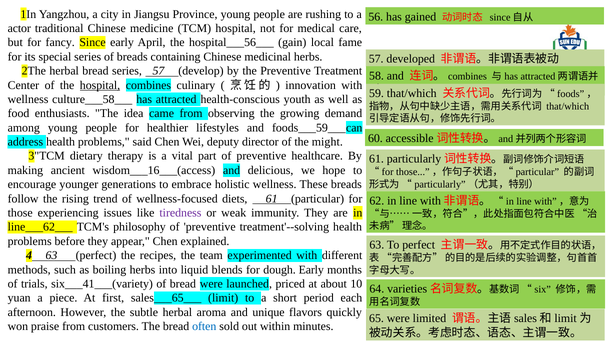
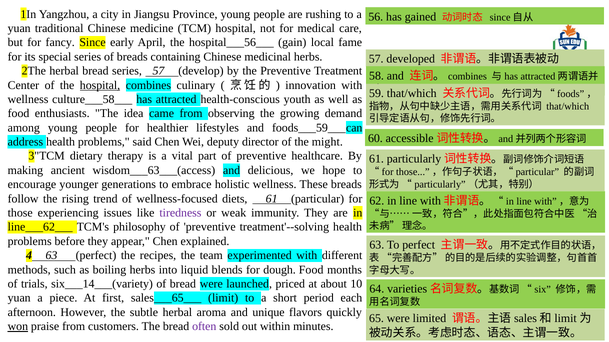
actor: actor -> yuan (19, 28)
wisdom___16___(access: wisdom___16___(access -> wisdom___63___(access (154, 171)
dough Early: Early -> Food (311, 270)
six___41___(variety: six___41___(variety -> six___14___(variety (102, 284)
won underline: none -> present (18, 327)
often colour: blue -> purple (204, 327)
